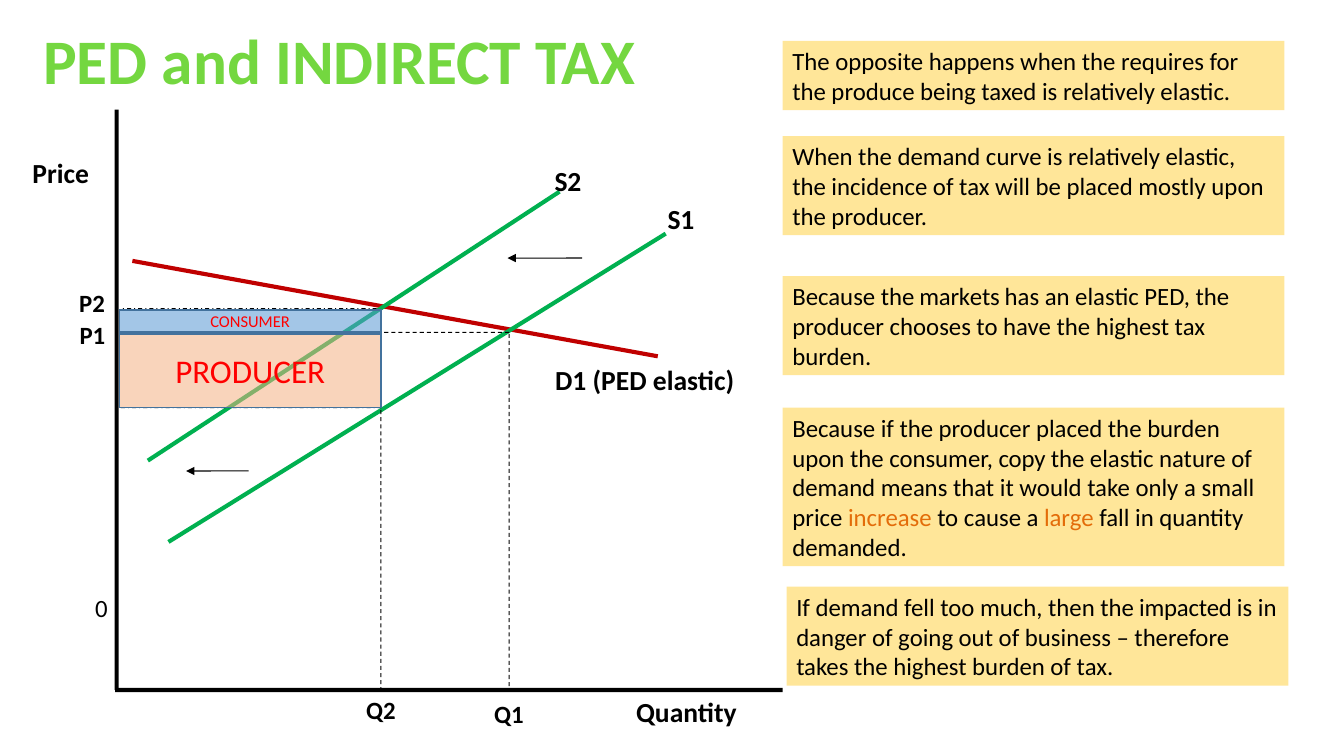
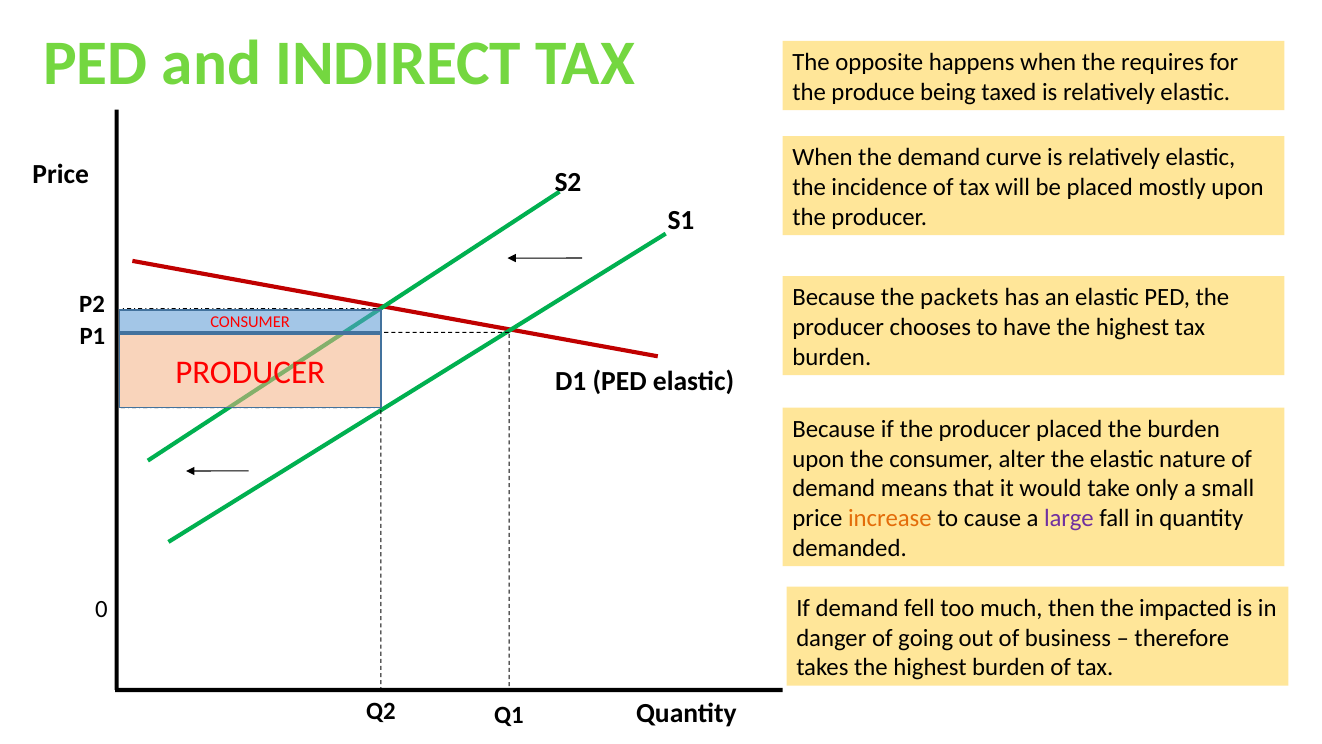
markets: markets -> packets (959, 297)
copy: copy -> alter (1022, 459)
large colour: orange -> purple (1069, 518)
